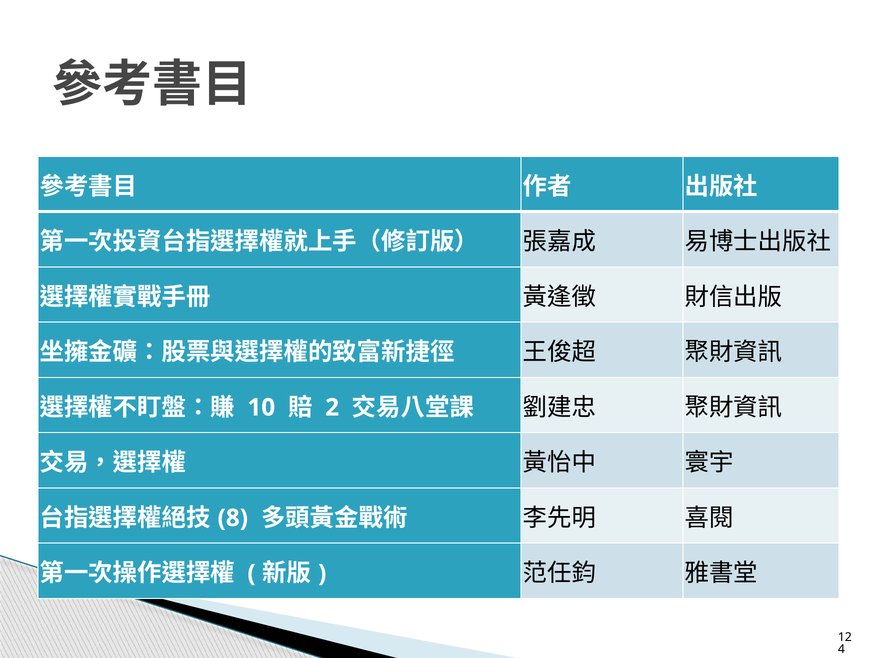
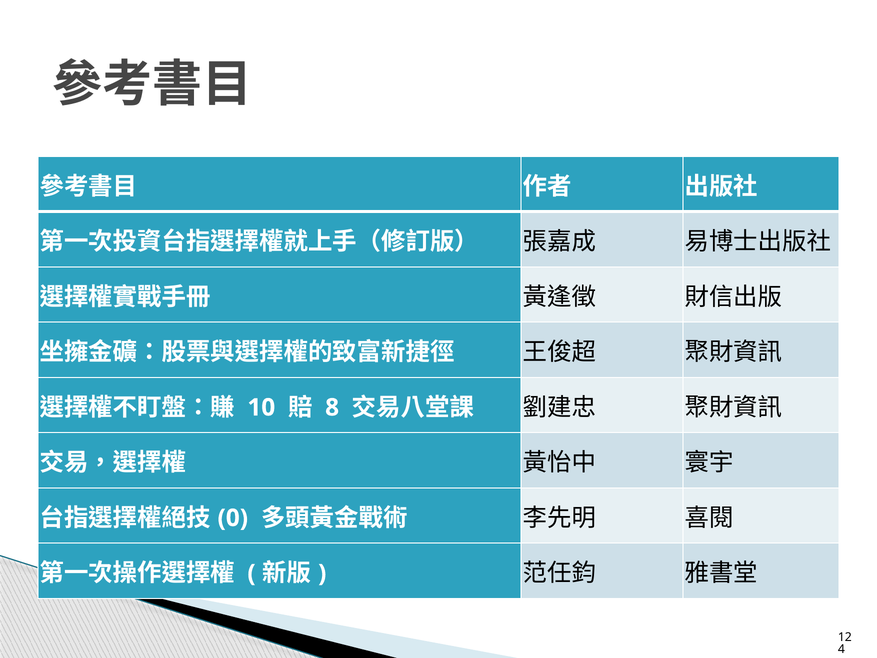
2: 2 -> 8 (332, 407)
8: 8 -> 0 (233, 518)
